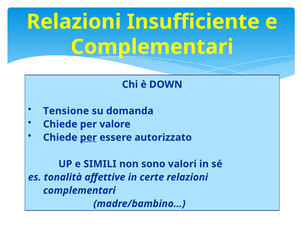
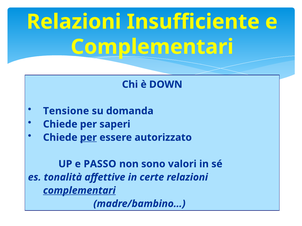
valore: valore -> saperi (115, 124)
SIMILI: SIMILI -> PASSO (100, 164)
complementari underline: none -> present (79, 191)
